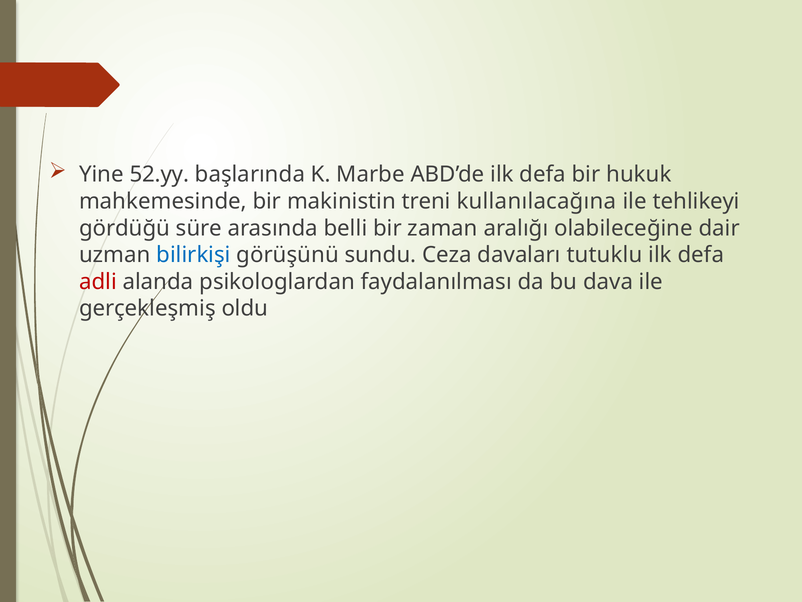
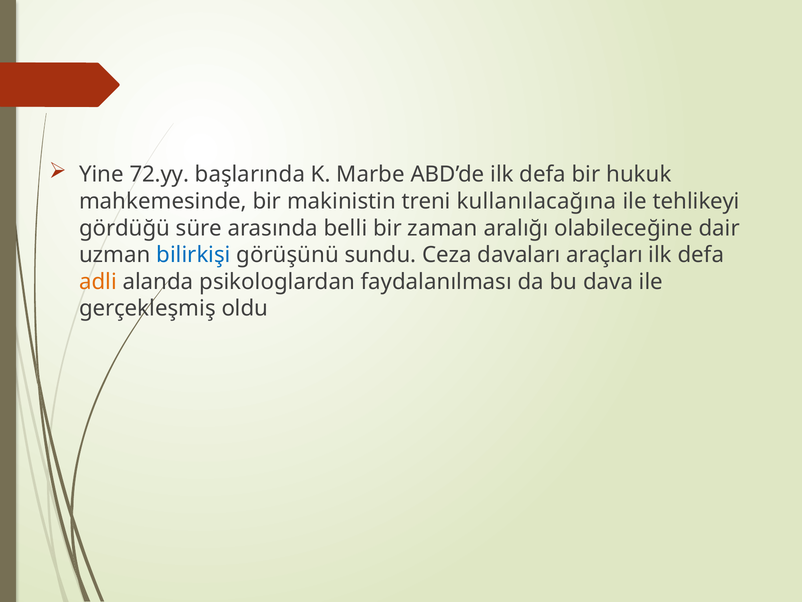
52.yy: 52.yy -> 72.yy (159, 174)
tutuklu: tutuklu -> araçları (605, 255)
adli colour: red -> orange (98, 282)
